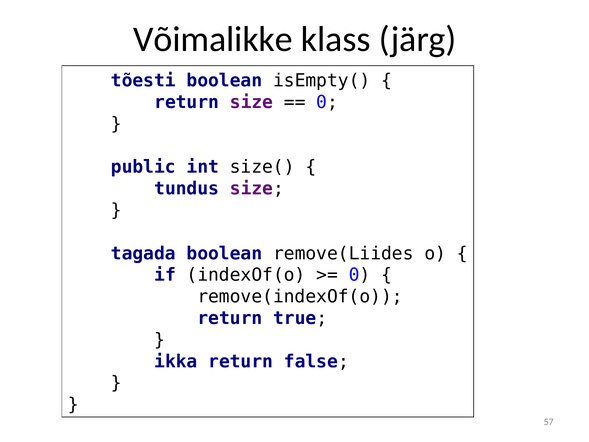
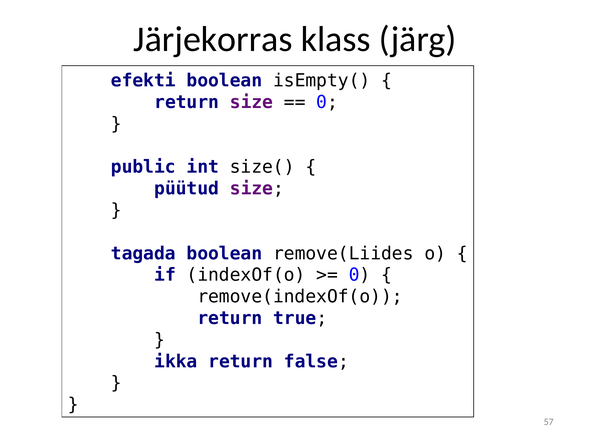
Võimalikke: Võimalikke -> Järjekorras (213, 39)
tõesti: tõesti -> efekti (143, 81)
tundus: tundus -> püütud (187, 189)
